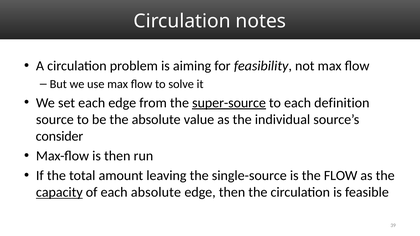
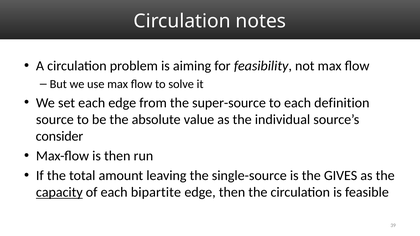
super-source underline: present -> none (229, 103)
the FLOW: FLOW -> GIVES (341, 176)
each absolute: absolute -> bipartite (156, 192)
